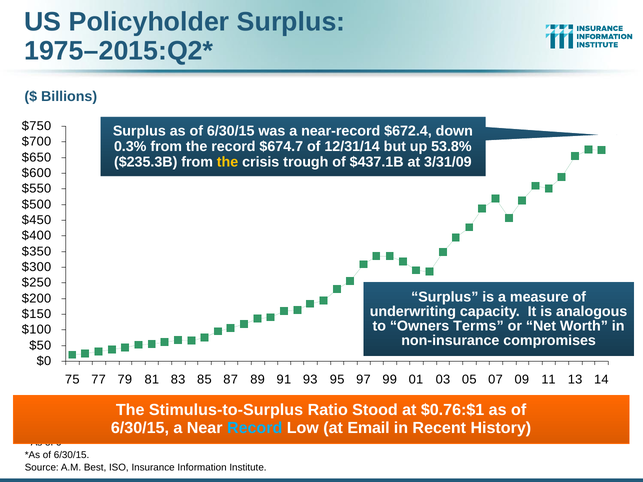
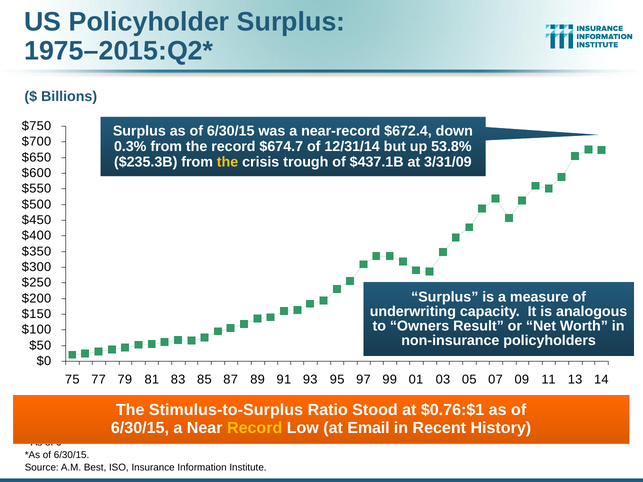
Terms: Terms -> Result (479, 326)
compromises: compromises -> policyholders (550, 341)
Record colour: light blue -> yellow (255, 428)
